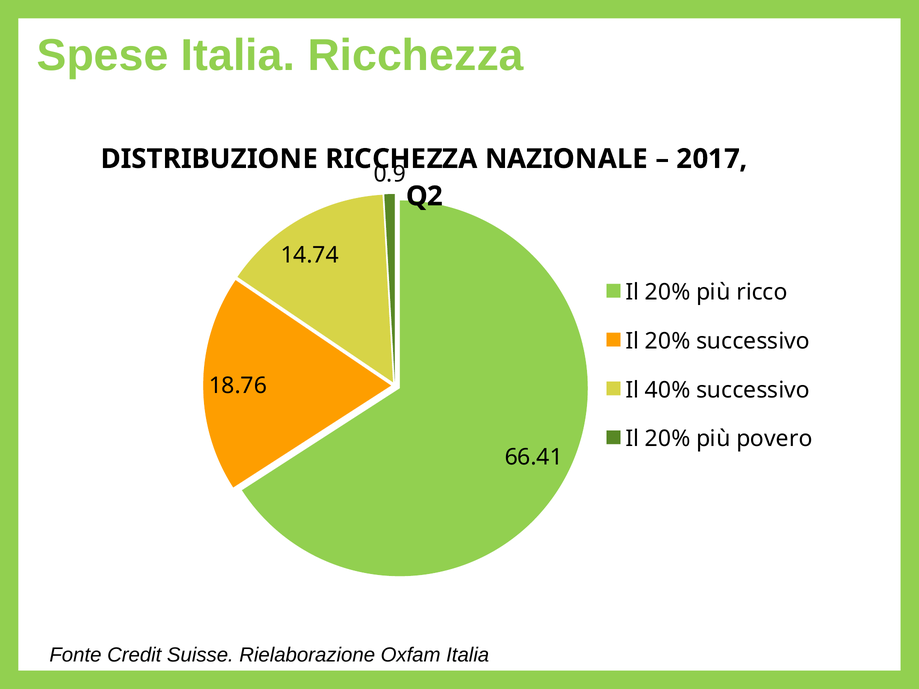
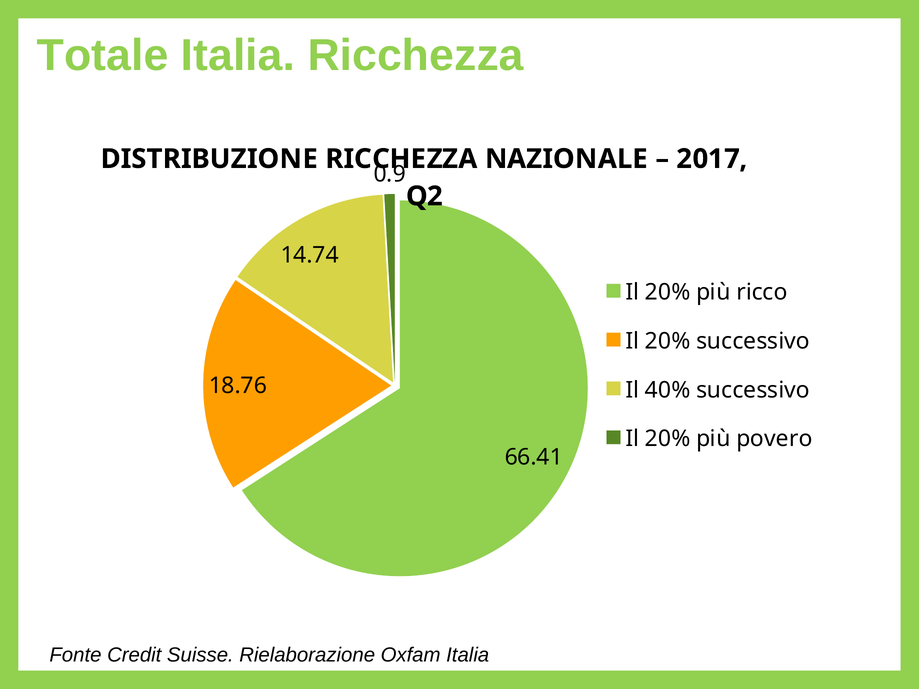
Spese: Spese -> Totale (103, 55)
